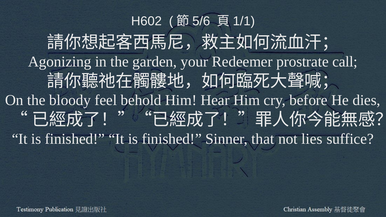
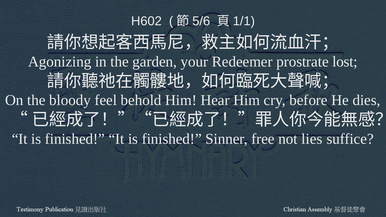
call: call -> lost (345, 62)
that: that -> free (263, 139)
